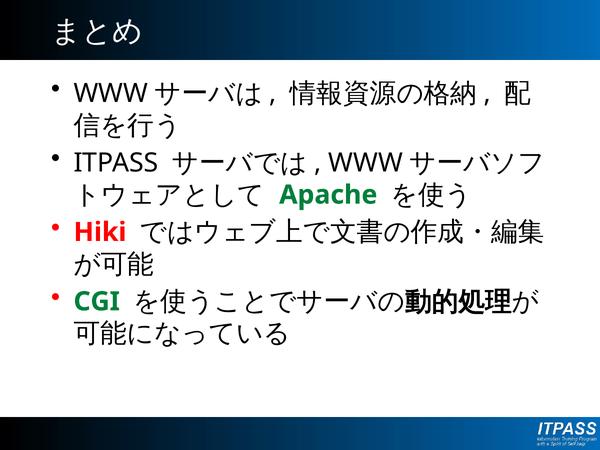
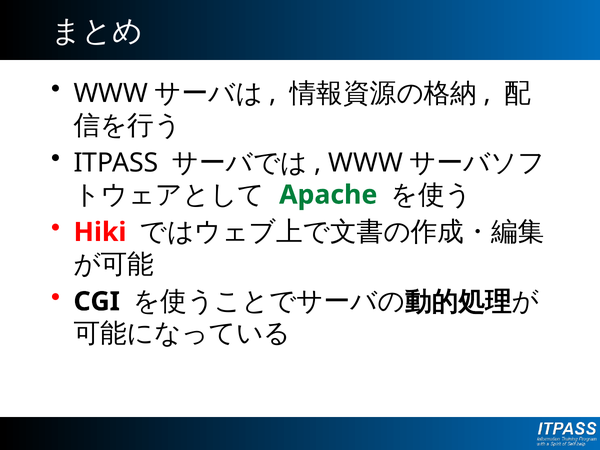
CGI colour: green -> black (97, 302)
